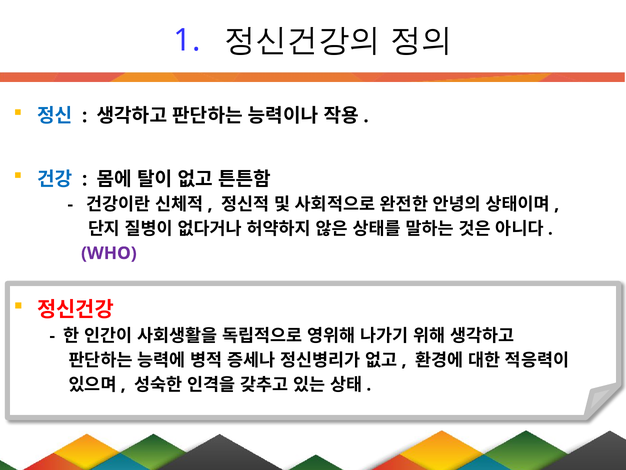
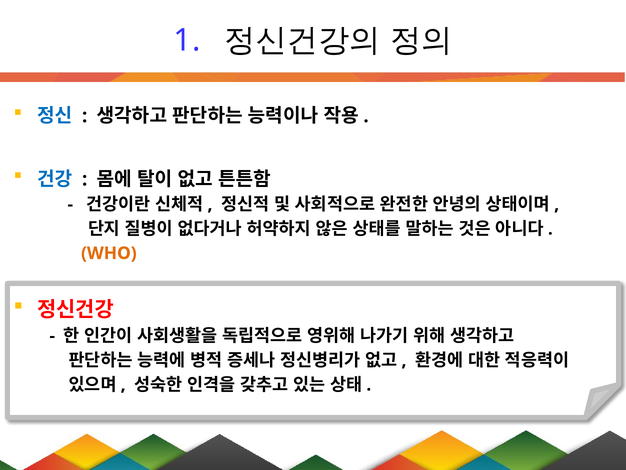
WHO colour: purple -> orange (109, 253)
